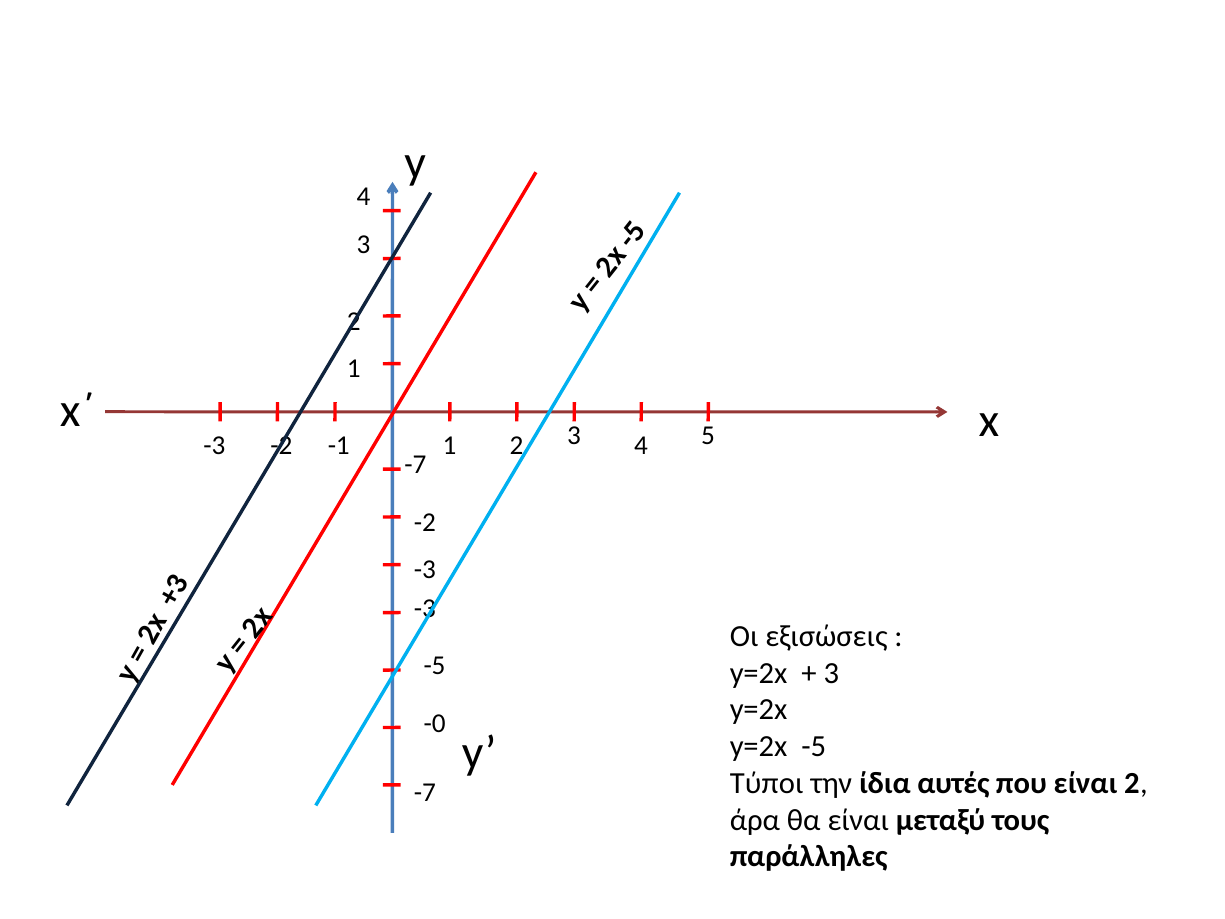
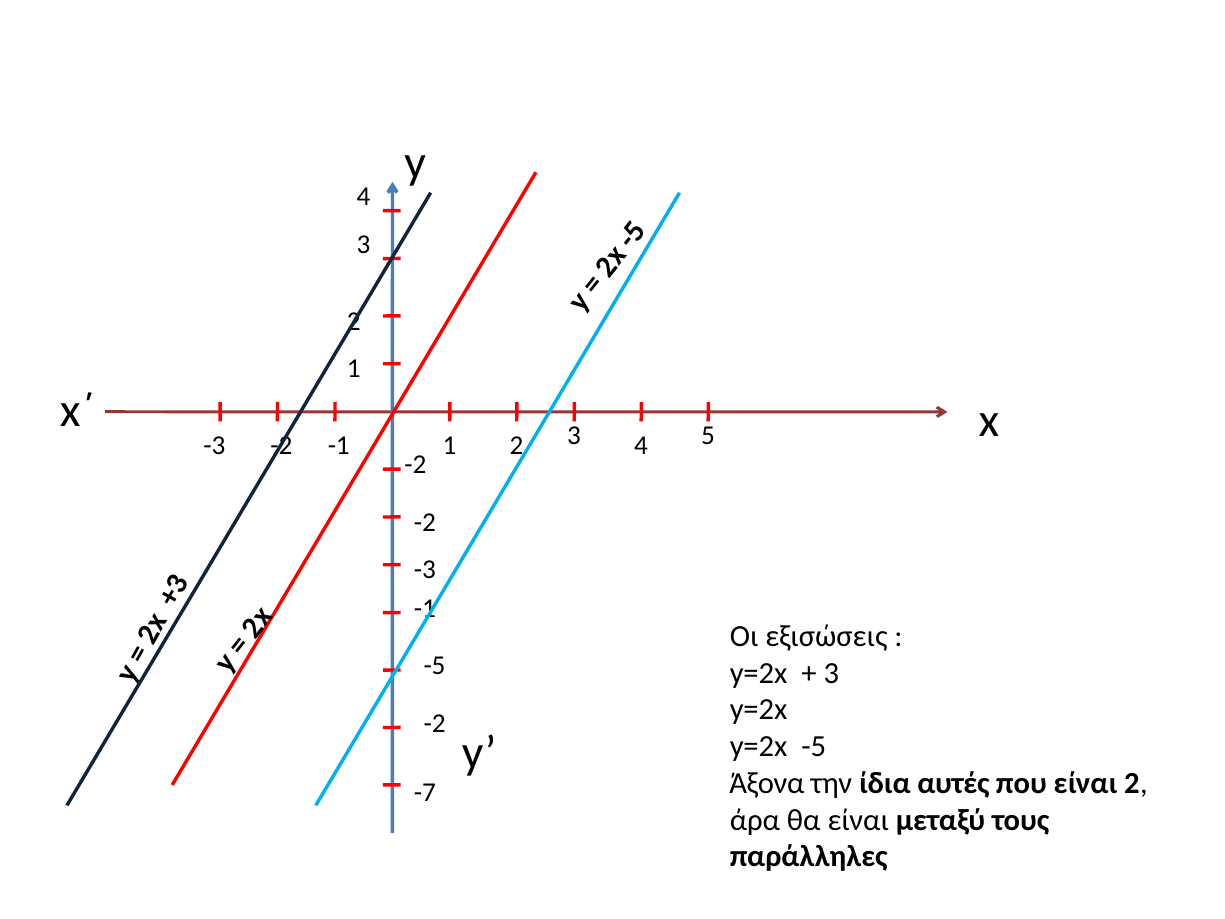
-7: -7 -> -2 (415, 464)
-3: -3 -> -1 (425, 608)
-0: -0 -> -2 (435, 723)
Τύποι: Τύποι -> Άξονα (767, 783)
